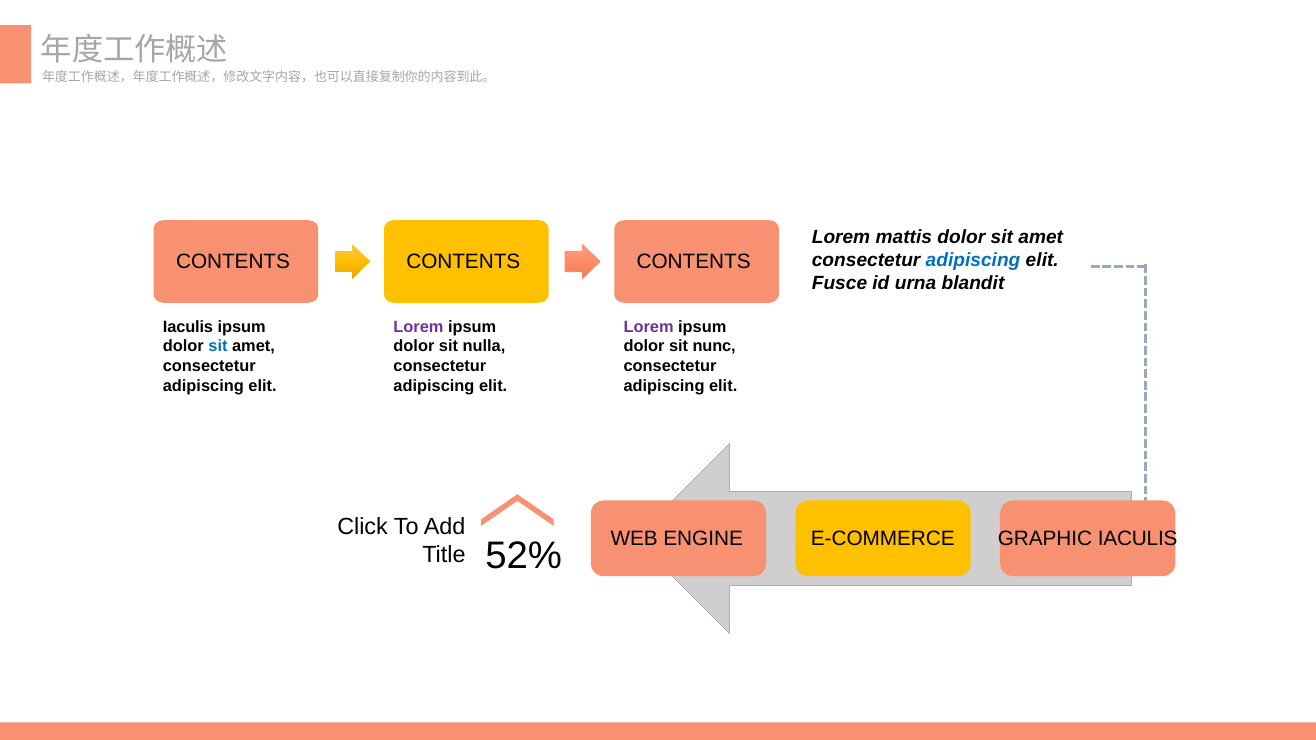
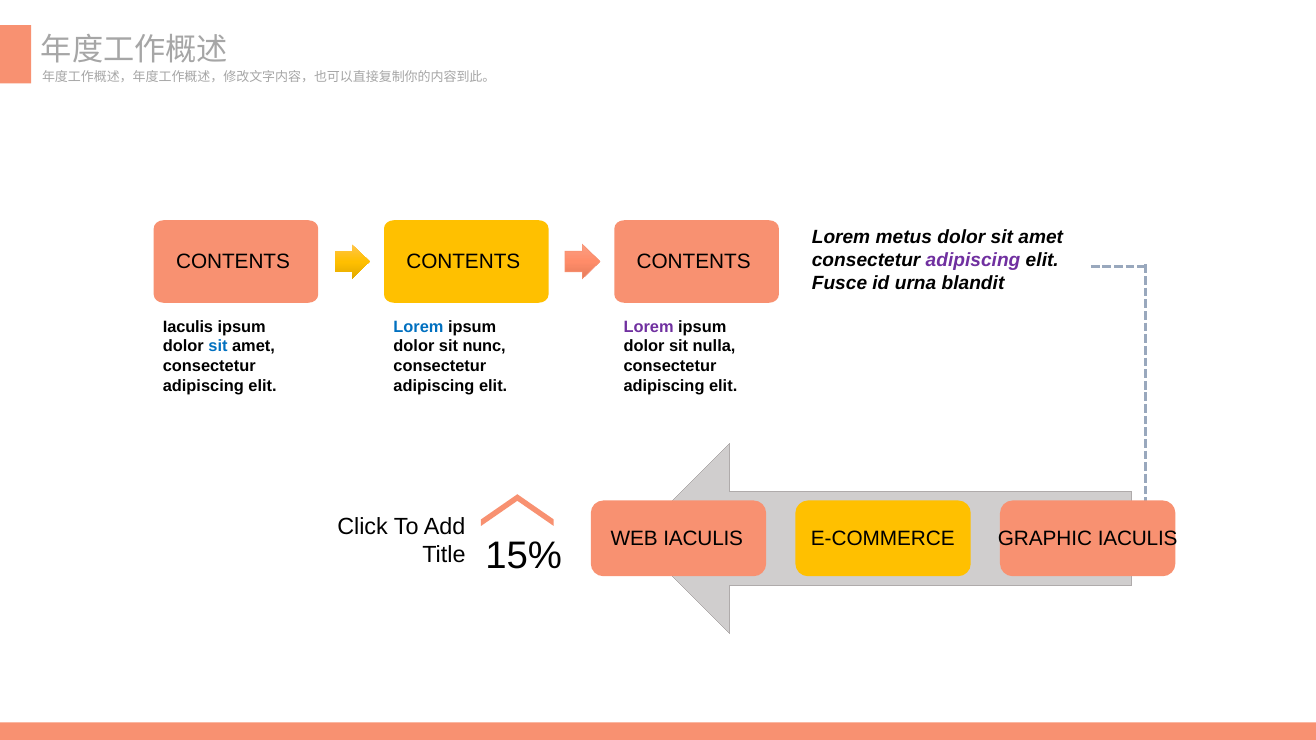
mattis: mattis -> metus (904, 238)
adipiscing colour: blue -> purple (973, 261)
Lorem colour: purple -> blue (418, 327)
nulla: nulla -> nunc (484, 346)
nunc: nunc -> nulla (714, 346)
WEB ENGINE: ENGINE -> IACULIS (703, 539)
52%: 52% -> 15% (524, 556)
